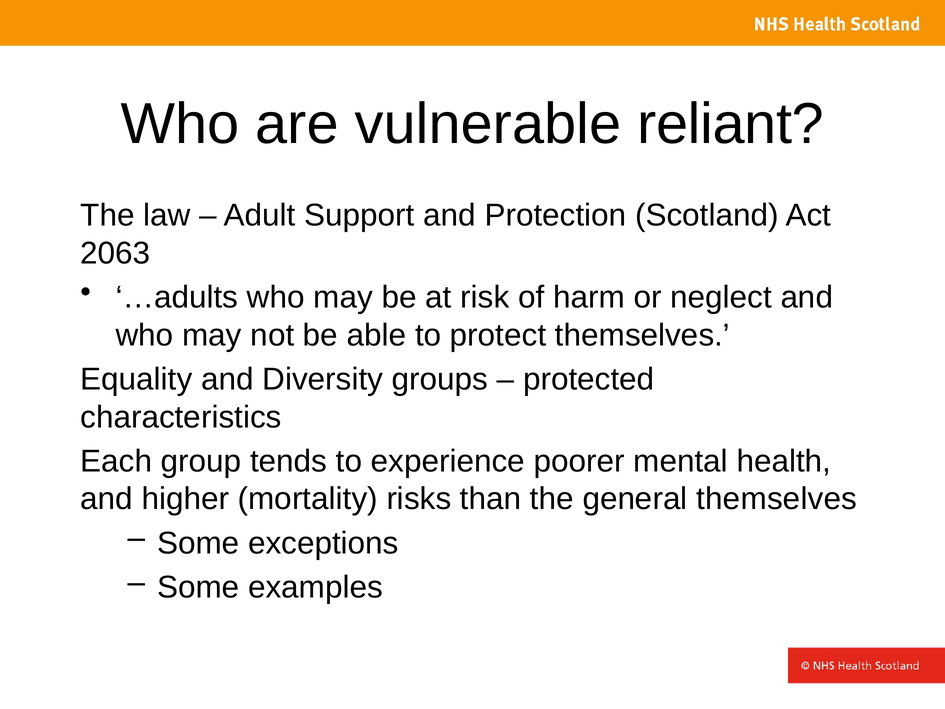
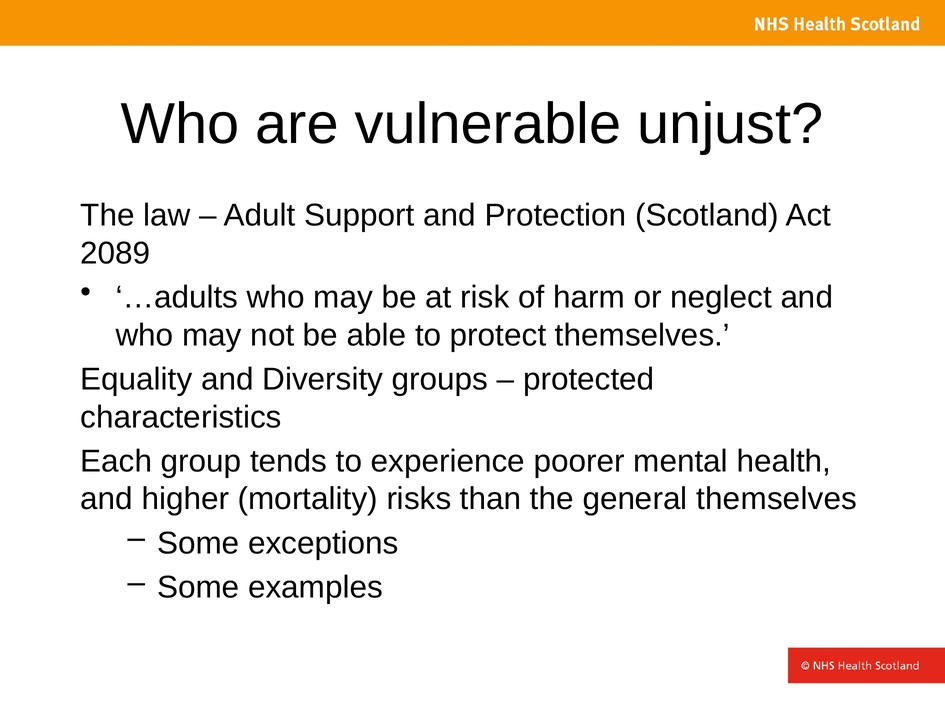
reliant: reliant -> unjust (730, 124)
2063: 2063 -> 2089 (115, 253)
